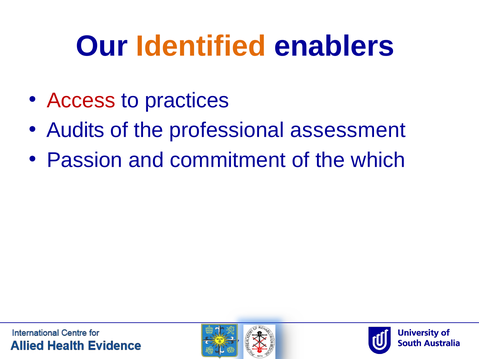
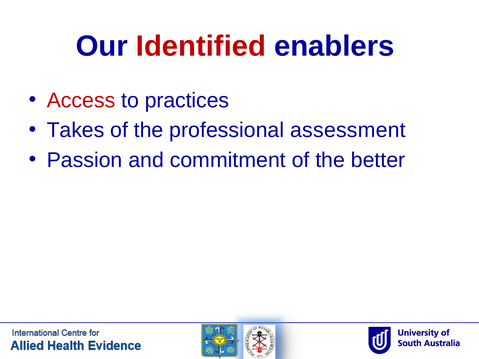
Identified colour: orange -> red (201, 46)
Audits: Audits -> Takes (76, 130)
which: which -> better (378, 160)
